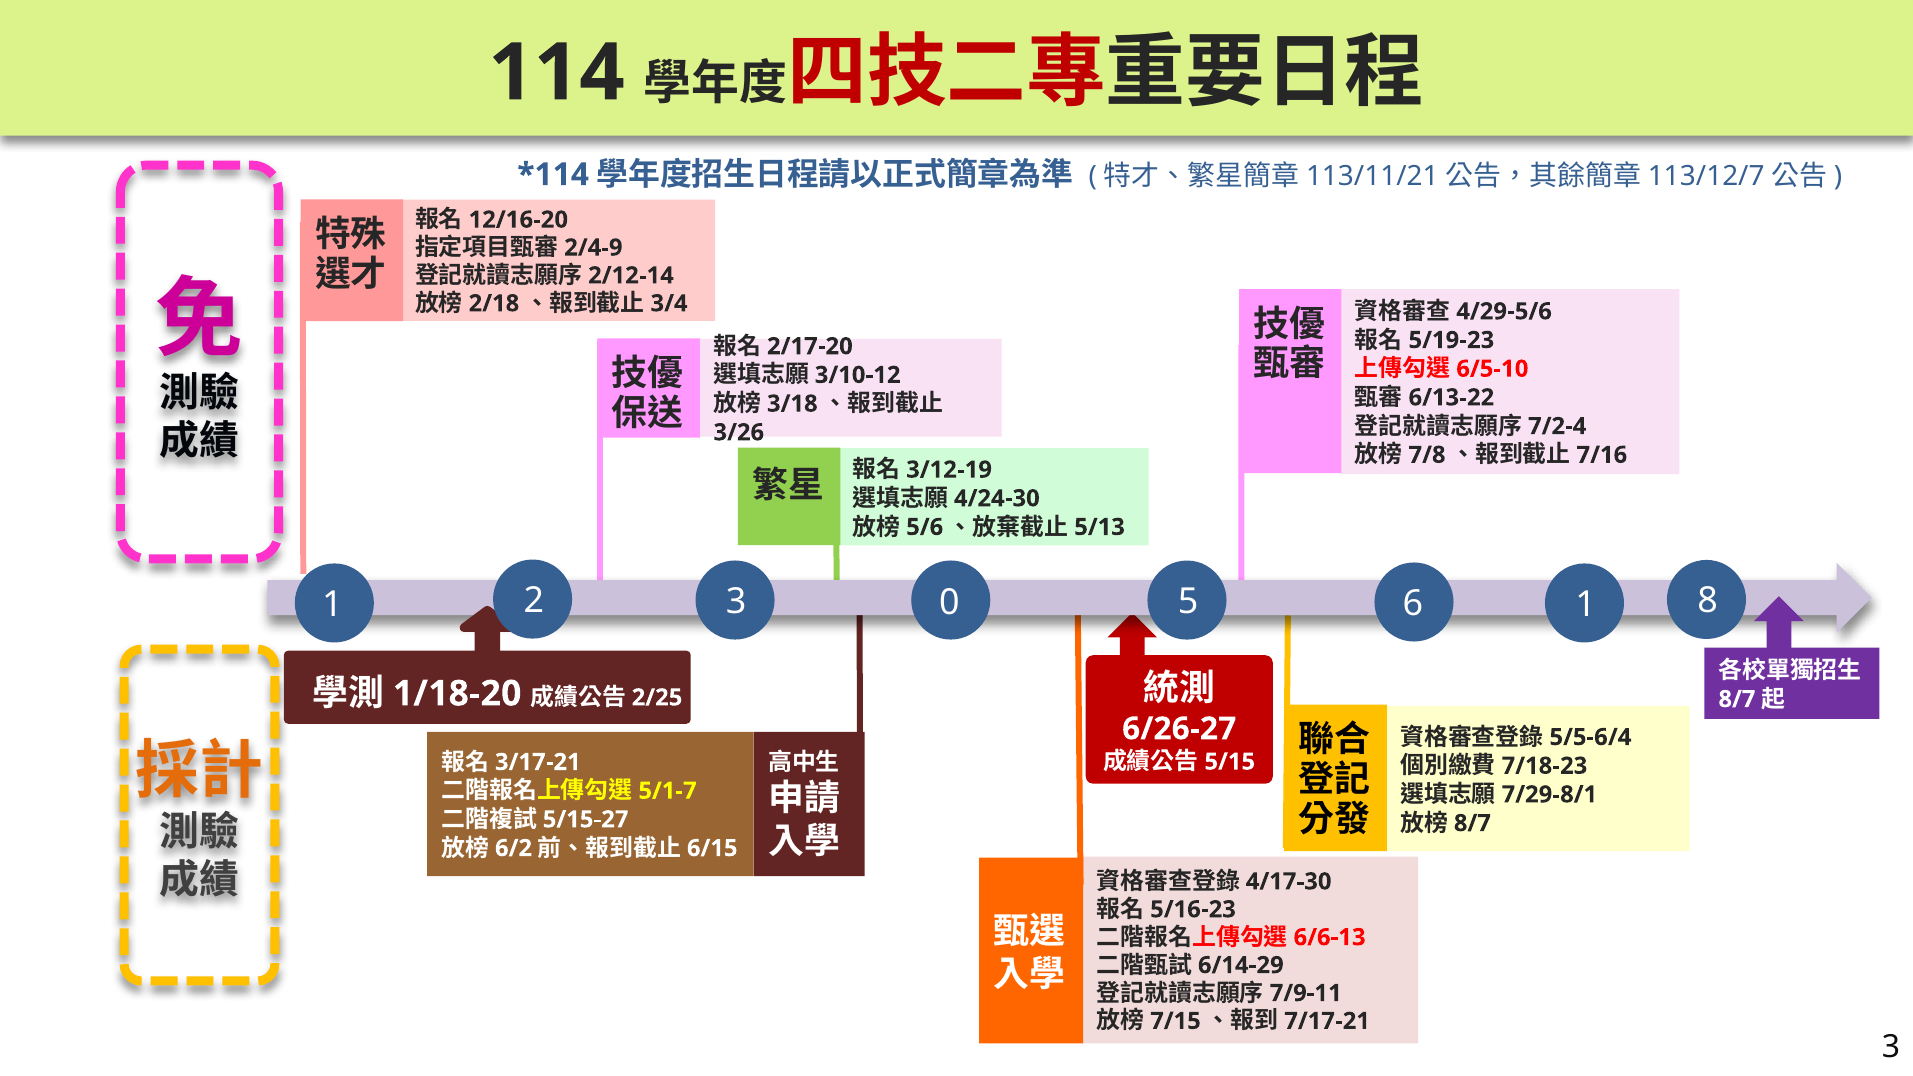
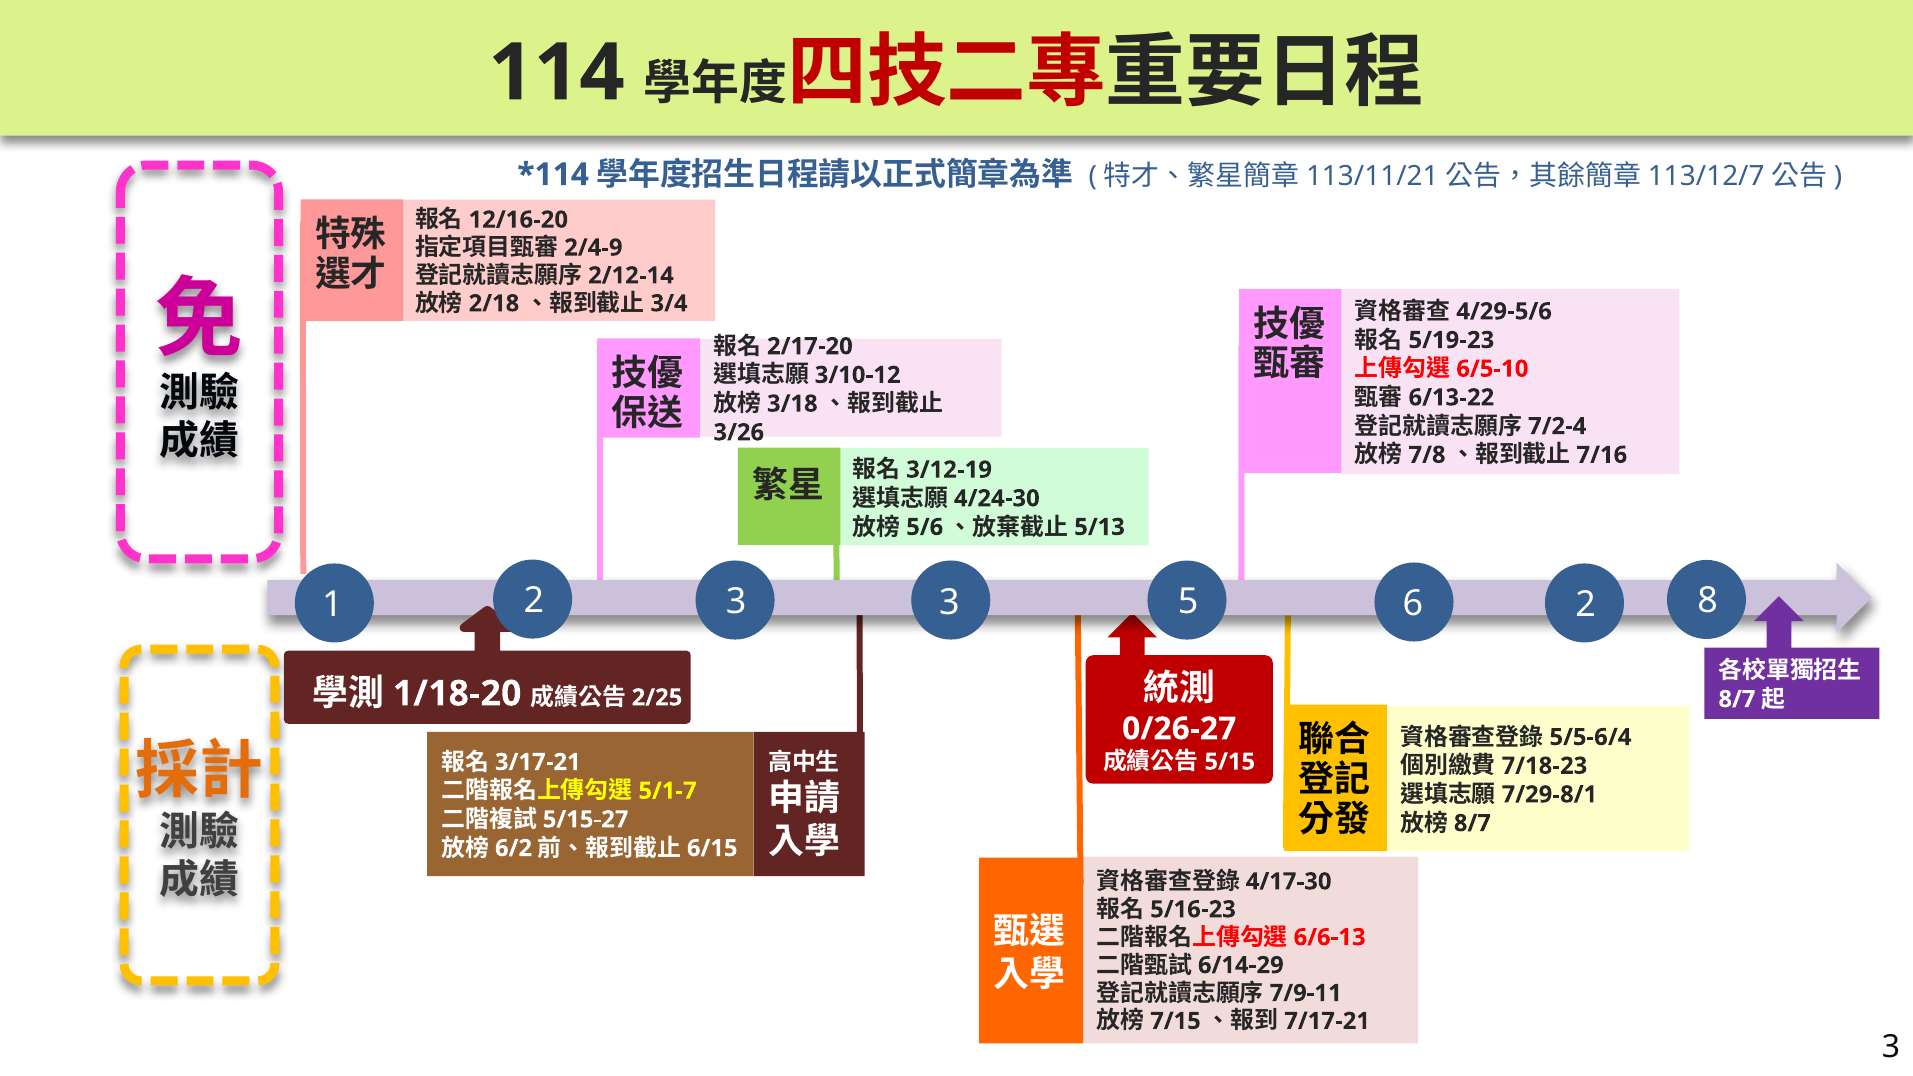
5 1: 1 -> 2 (1586, 604)
2 0: 0 -> 3 (950, 602)
6/26-27: 6/26-27 -> 0/26-27 (1179, 729)
